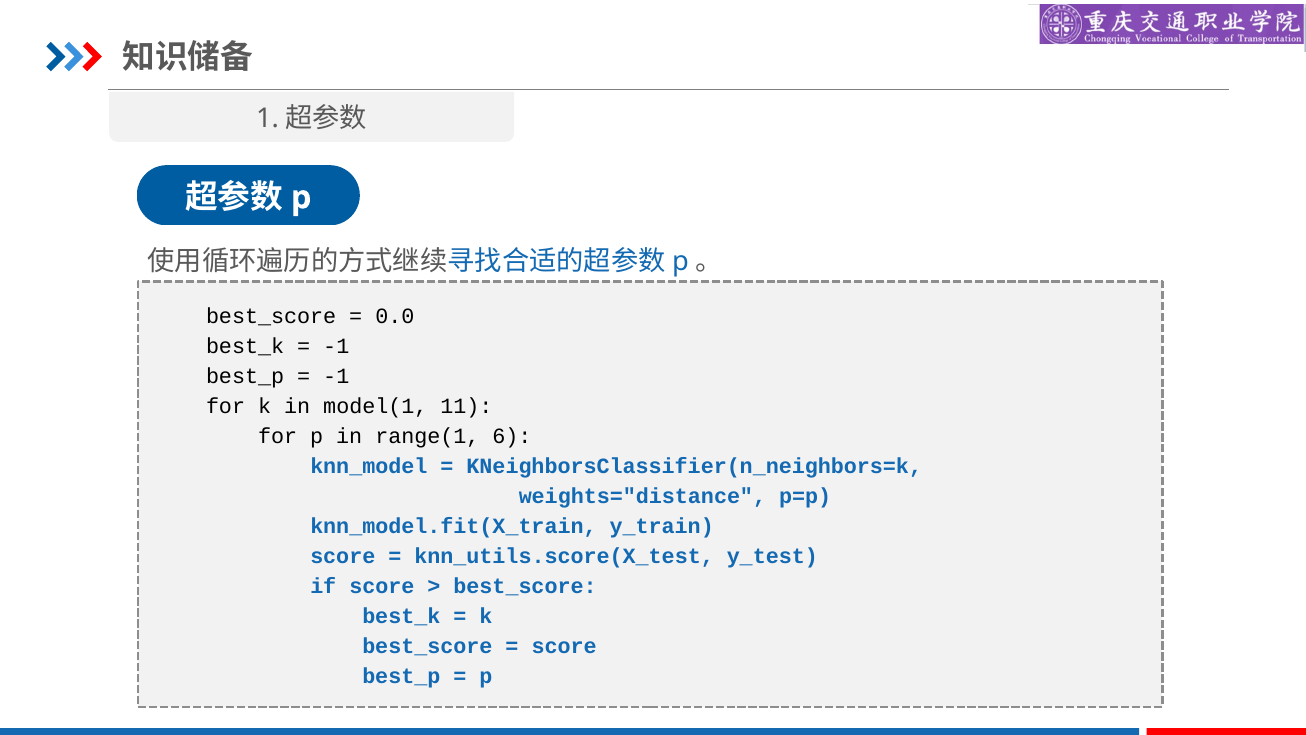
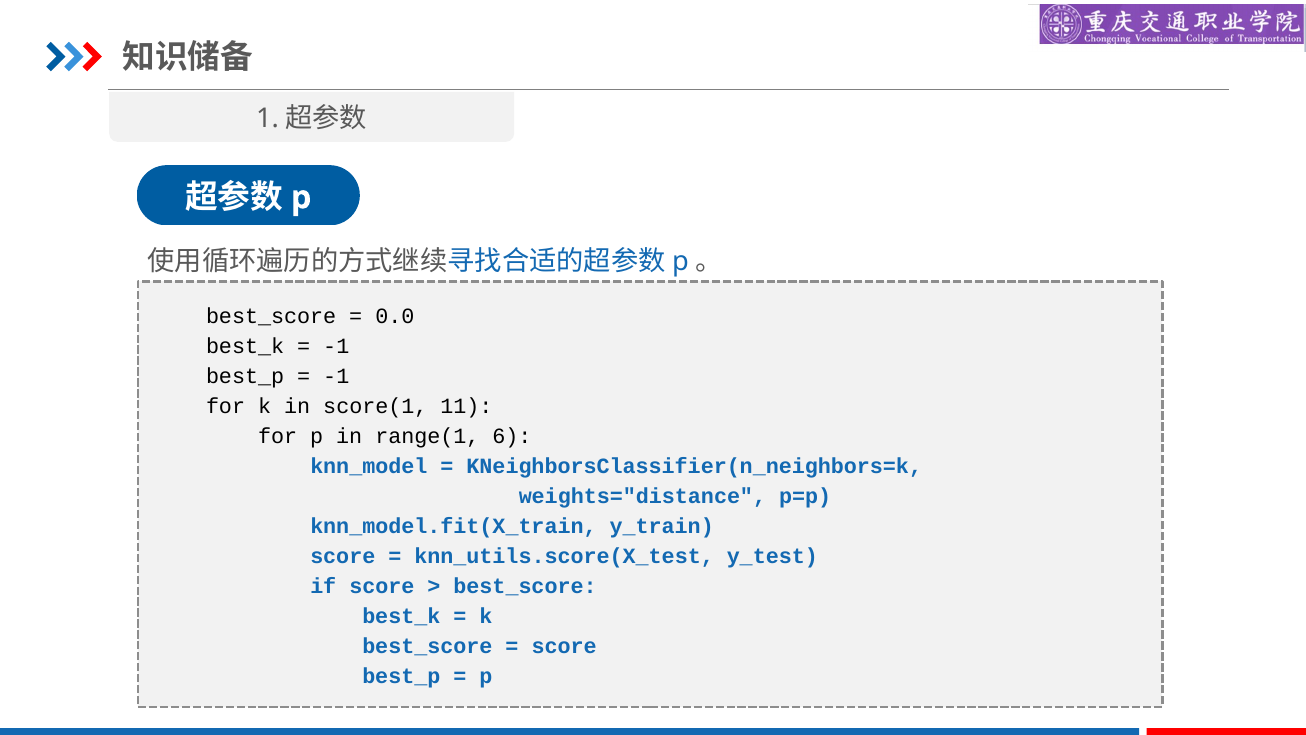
model(1: model(1 -> score(1 (375, 406)
